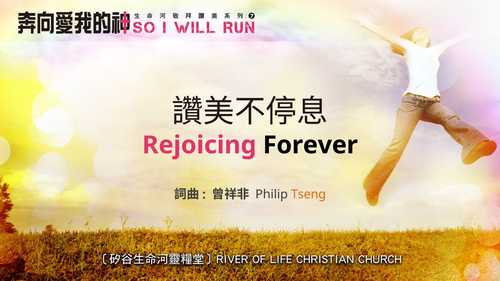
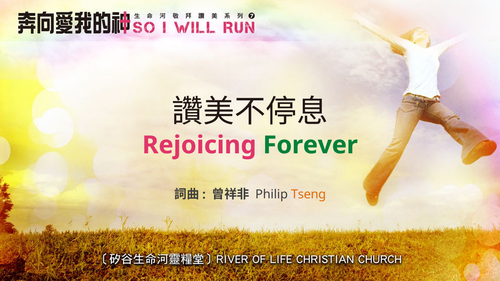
Forever colour: black -> green (310, 145)
